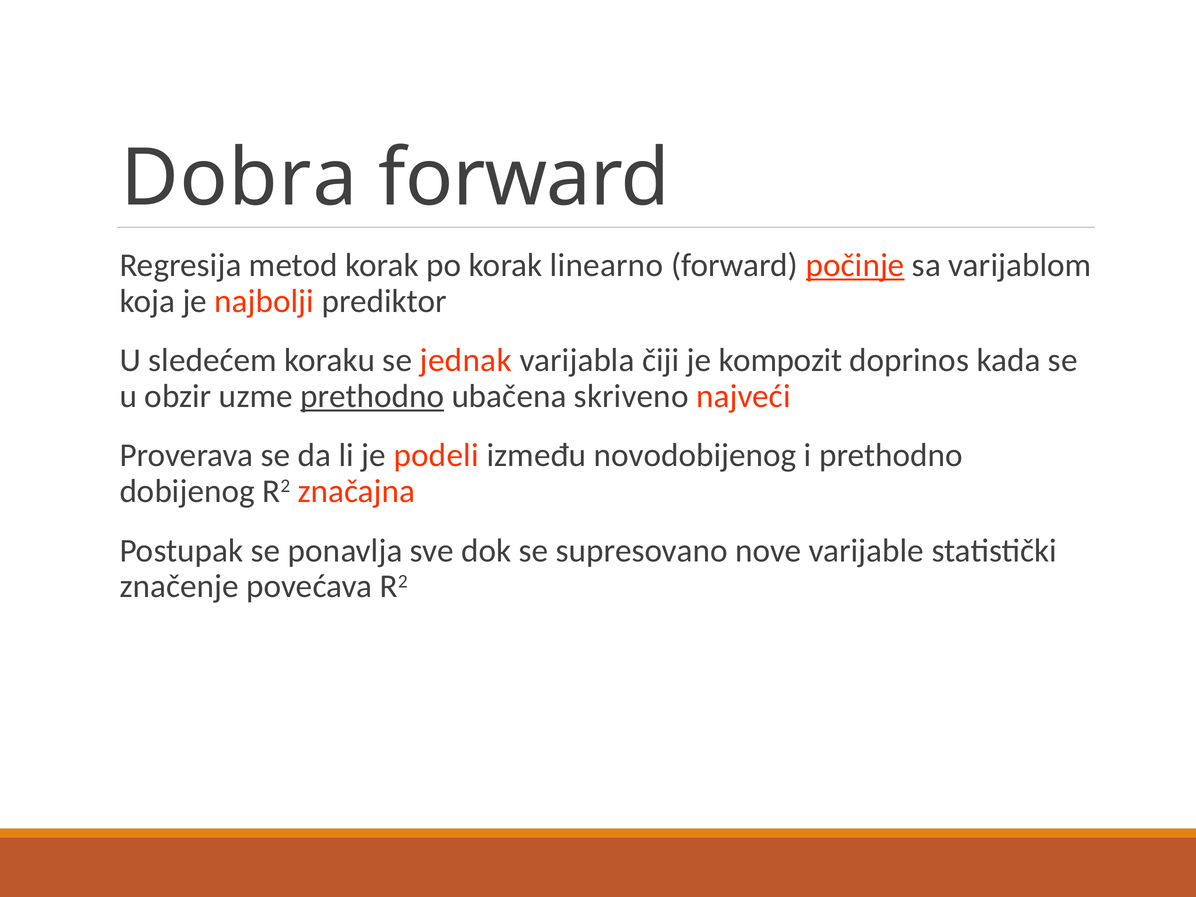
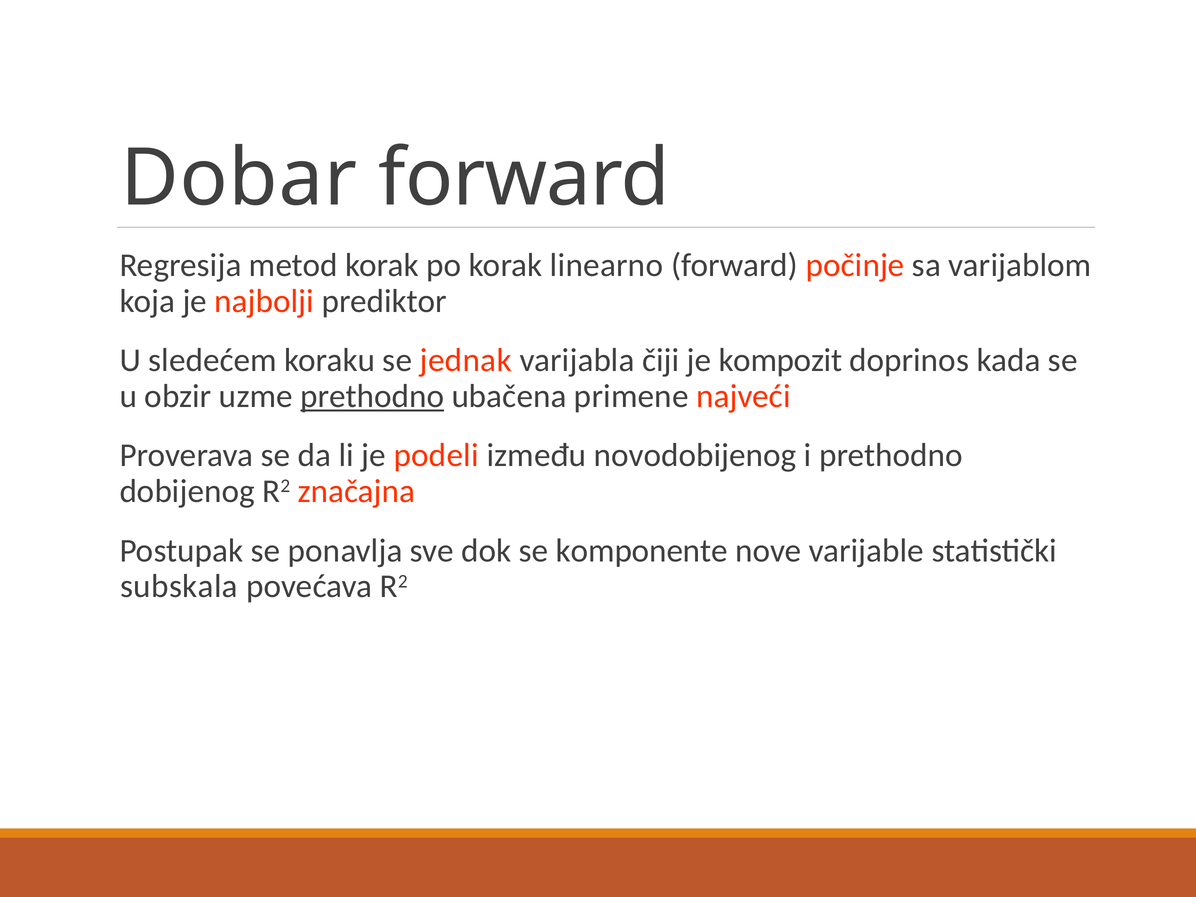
Dobra: Dobra -> Dobar (239, 179)
počinje underline: present -> none (855, 265)
skriveno: skriveno -> primene (631, 396)
supresovano: supresovano -> komponente (642, 551)
značenje: značenje -> subskala (179, 586)
